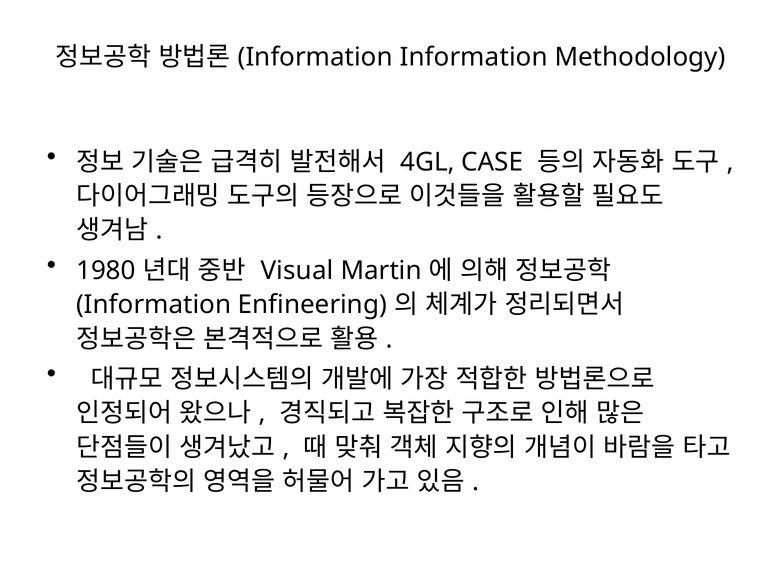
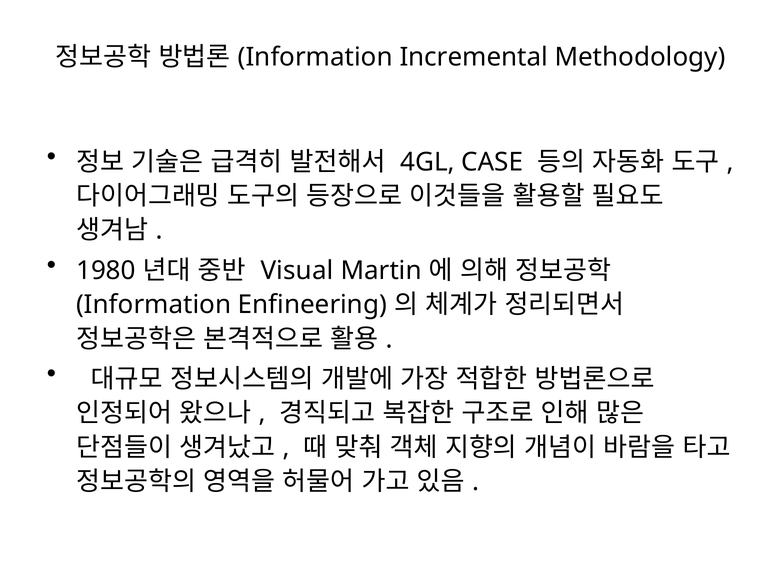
Information: Information -> Incremental (474, 57)
